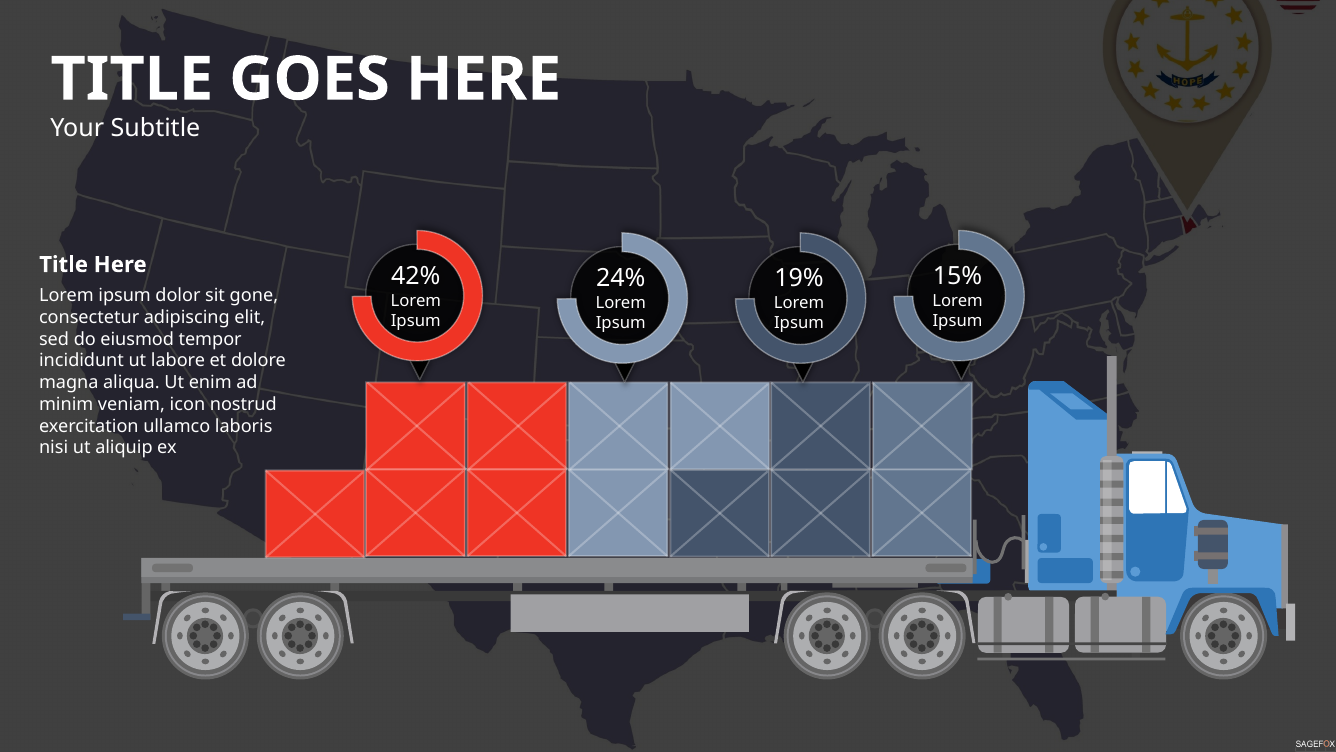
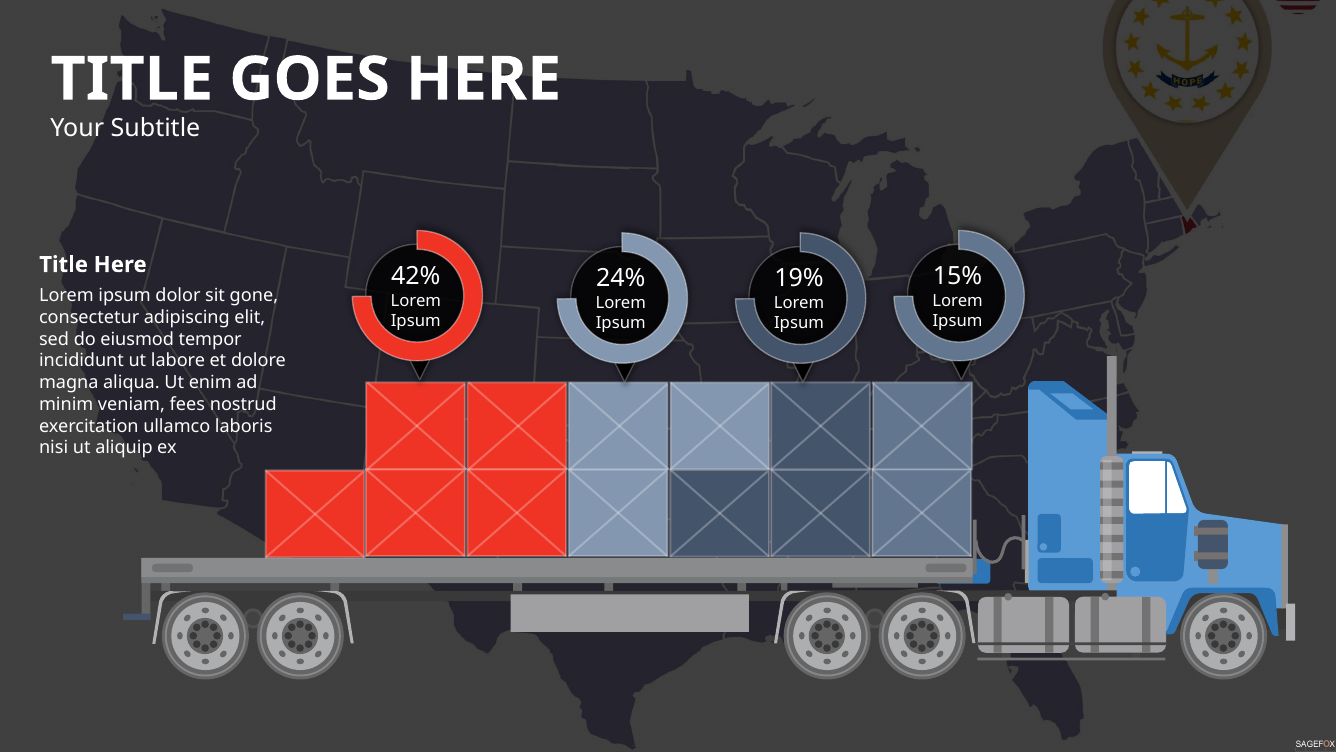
icon: icon -> fees (187, 404)
